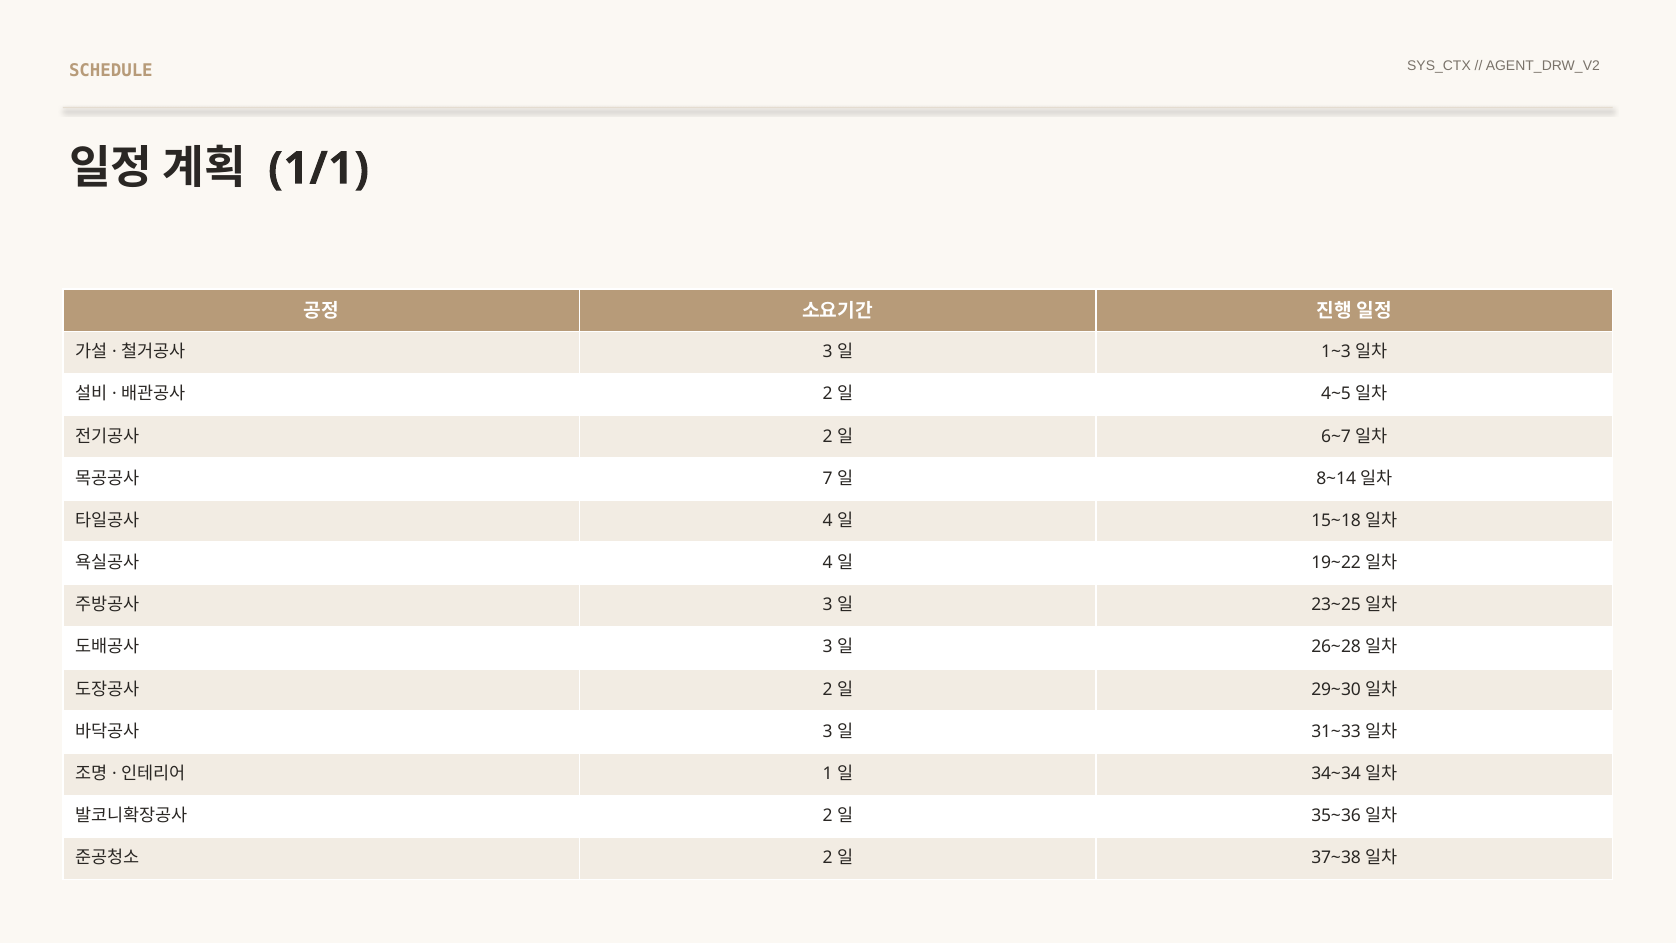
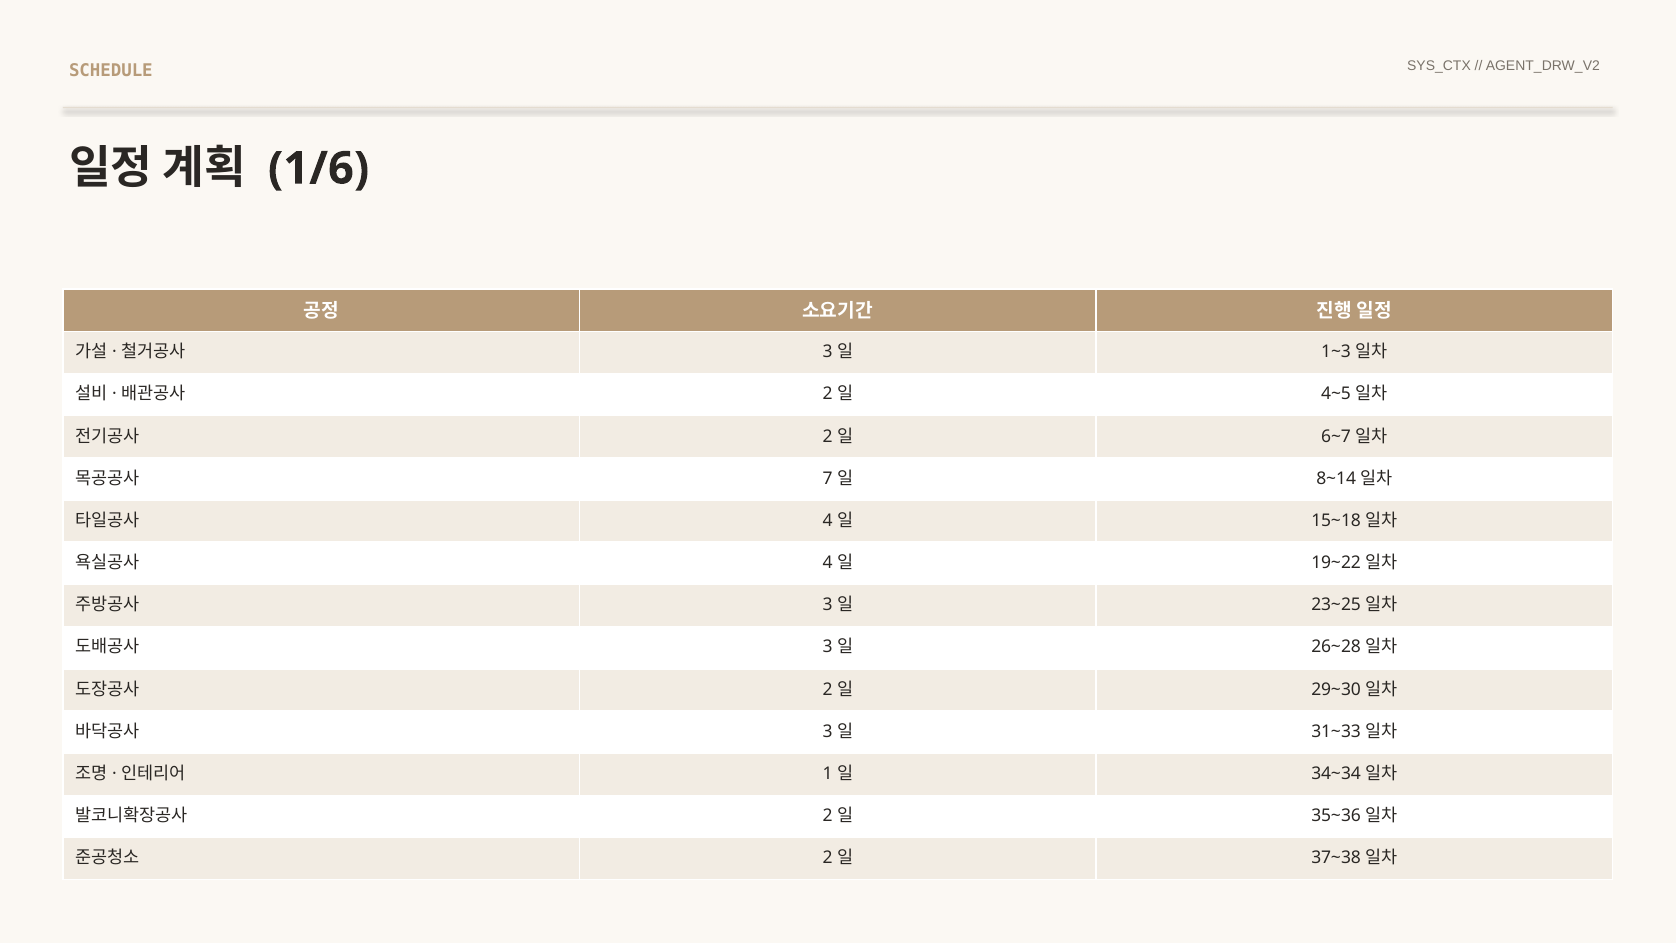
1/1: 1/1 -> 1/6 (319, 169)
